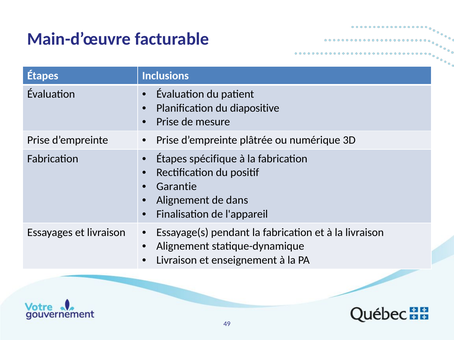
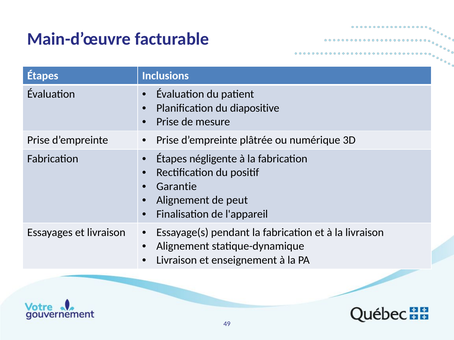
spécifique: spécifique -> négligente (213, 159)
dans: dans -> peut (237, 200)
